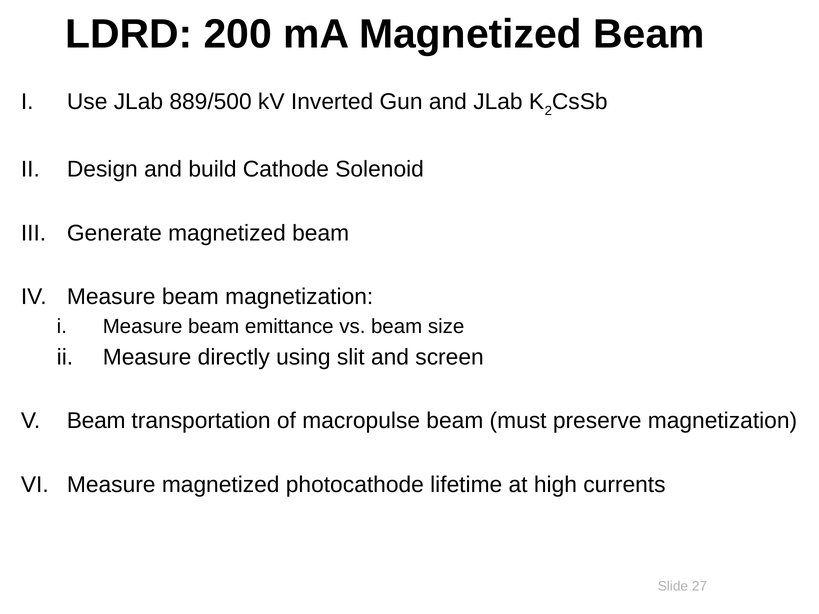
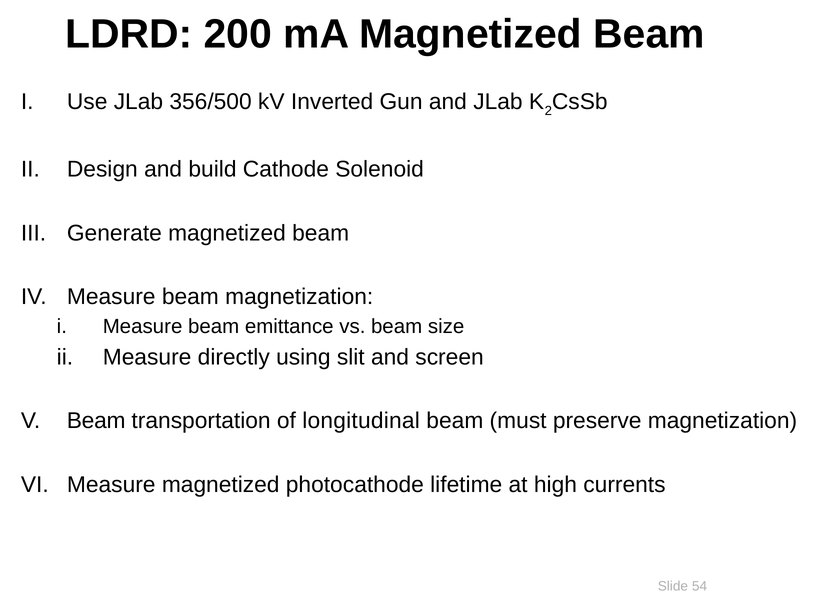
889/500: 889/500 -> 356/500 (211, 102)
macropulse: macropulse -> longitudinal (361, 421)
27: 27 -> 54 (700, 587)
